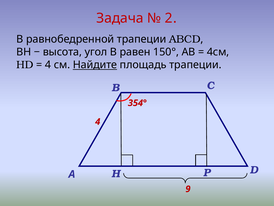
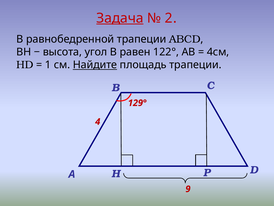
Задача underline: none -> present (120, 18)
150°: 150° -> 122° (166, 52)
4: 4 -> 1 (48, 65)
354°: 354° -> 129° (137, 103)
